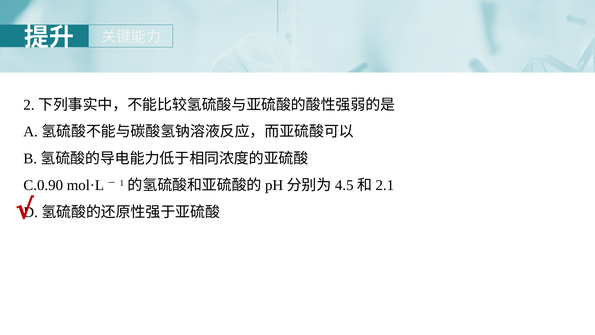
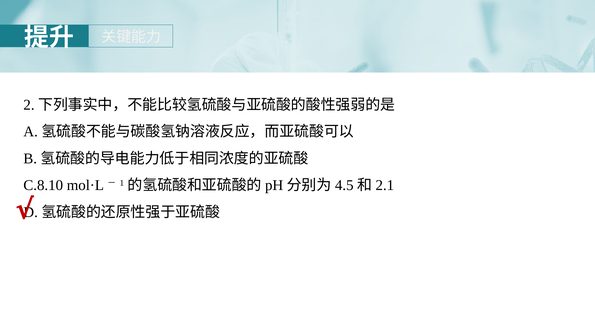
C.0.90: C.0.90 -> C.8.10 (43, 185)
